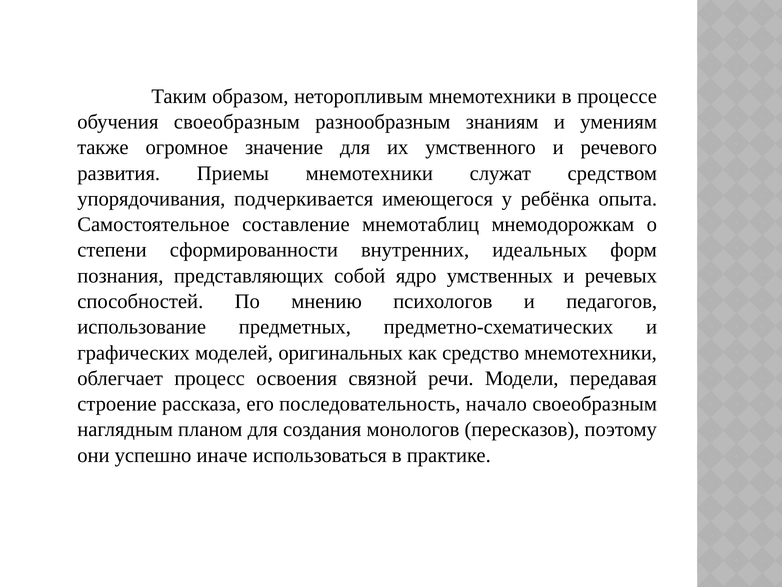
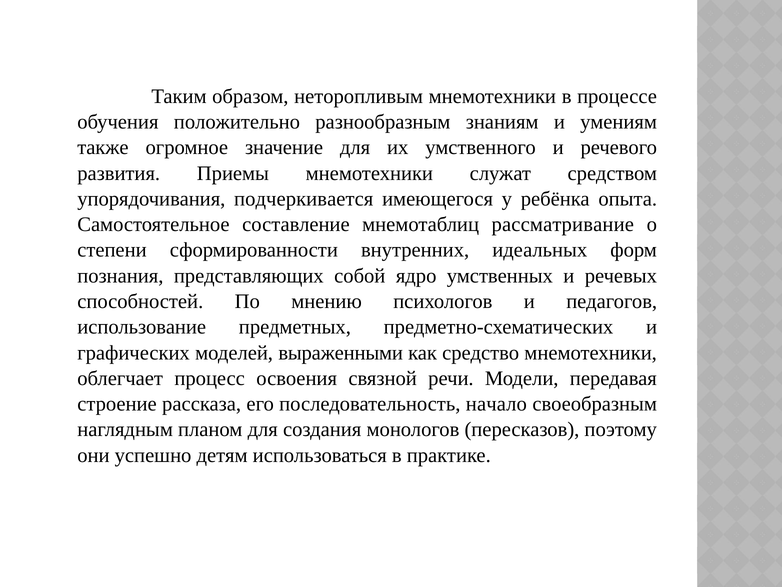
обучения своеобразным: своеобразным -> положительно (237, 122)
мнемодорожкам: мнемодорожкам -> рассматривание (563, 224)
оригинальных: оригинальных -> выраженными (341, 352)
иначе: иначе -> детям (222, 455)
